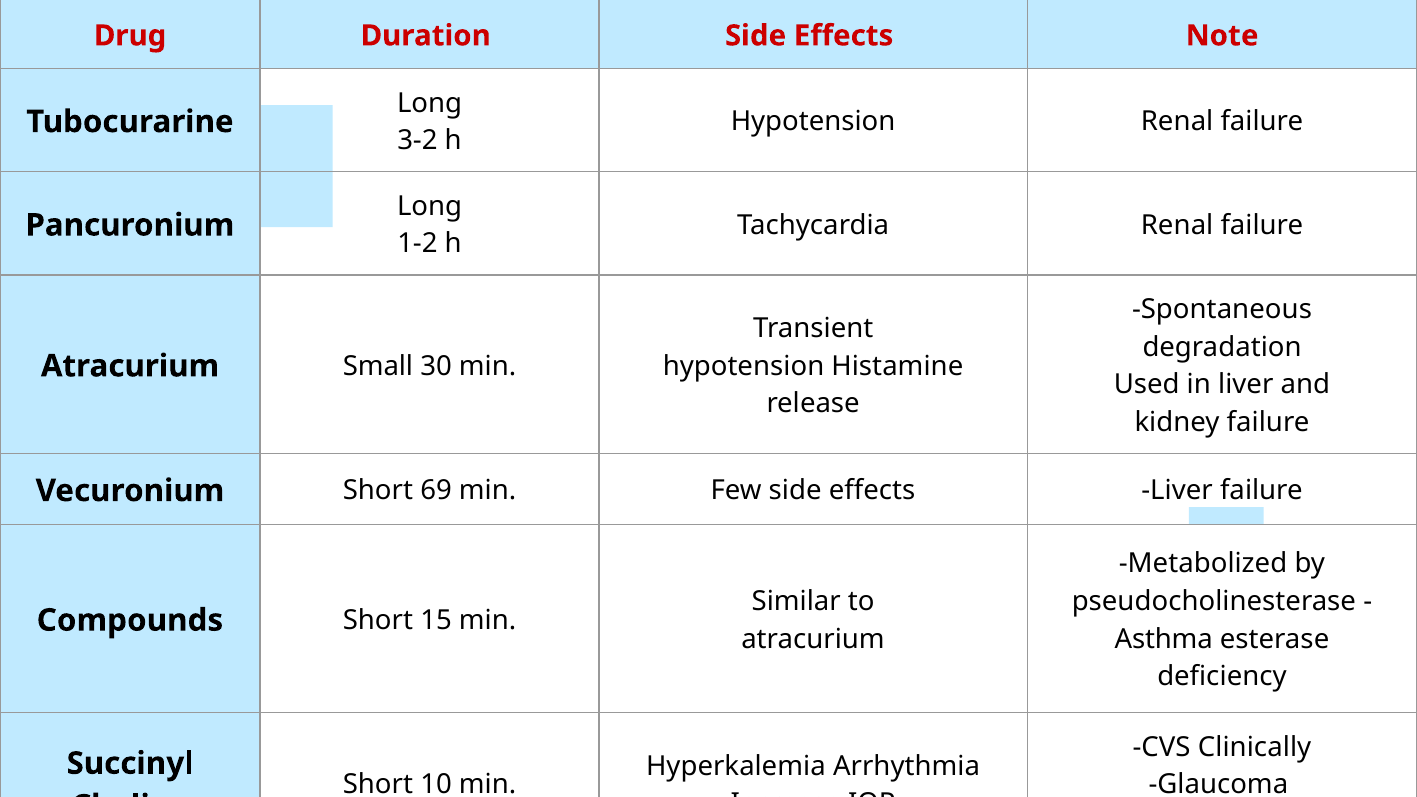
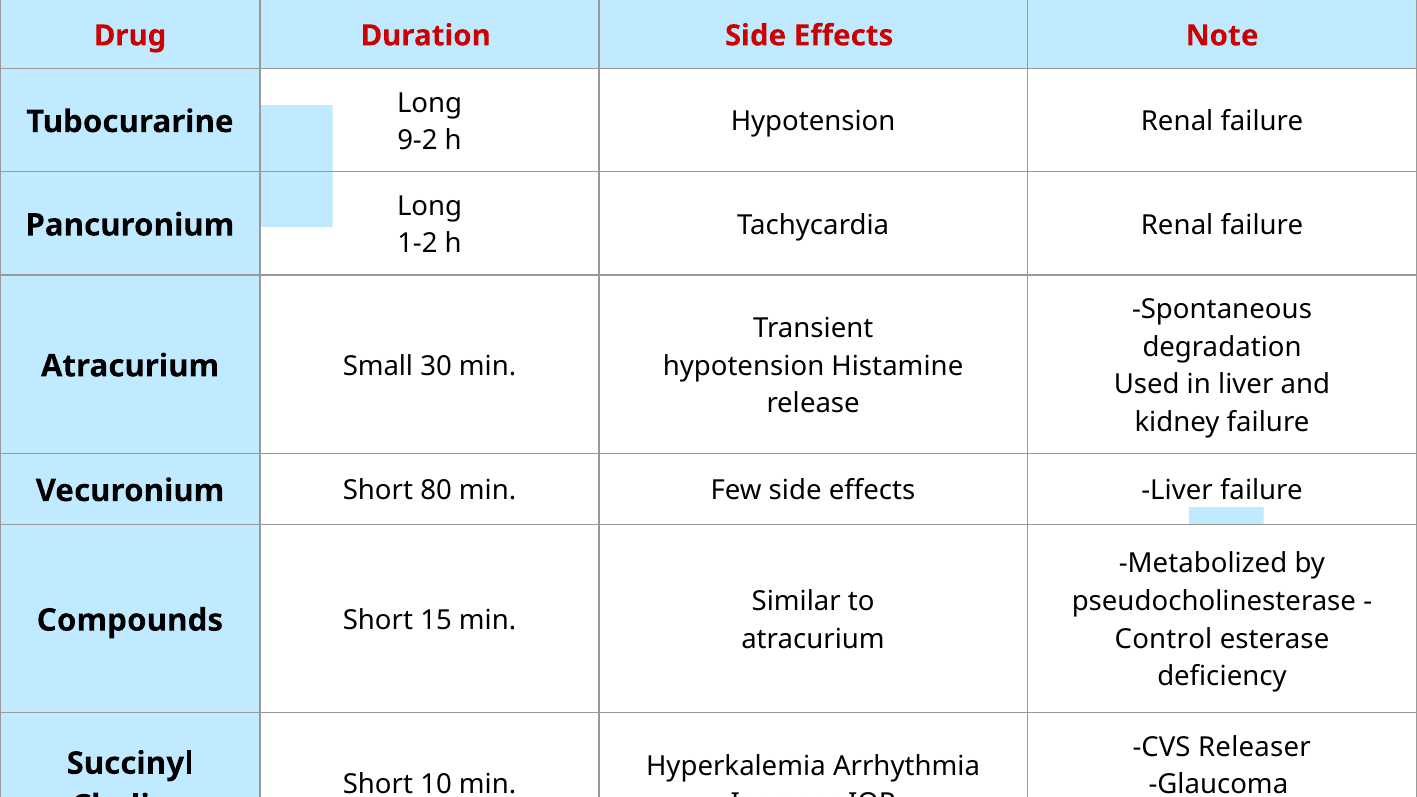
3-2: 3-2 -> 9-2 (417, 140)
69: 69 -> 80 (436, 491)
Asthma: Asthma -> Control (1163, 639)
Clinically: Clinically -> Releaser (1254, 747)
